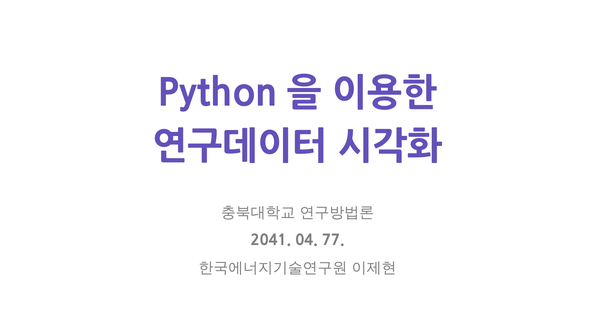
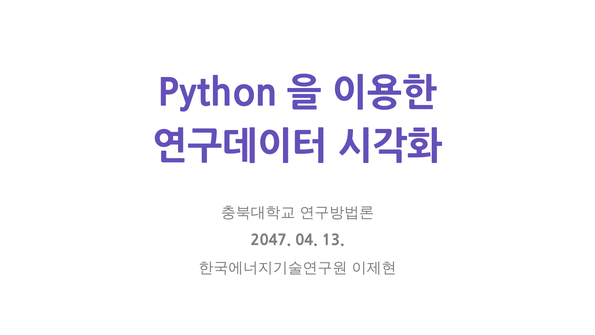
2041: 2041 -> 2047 (271, 240)
77: 77 -> 13 (333, 240)
